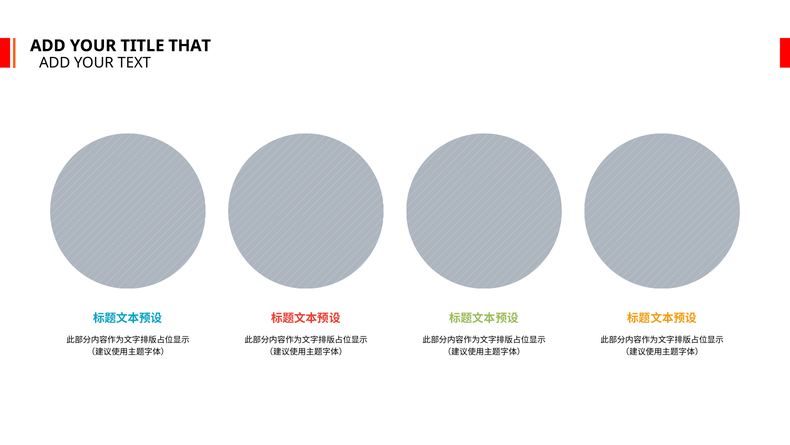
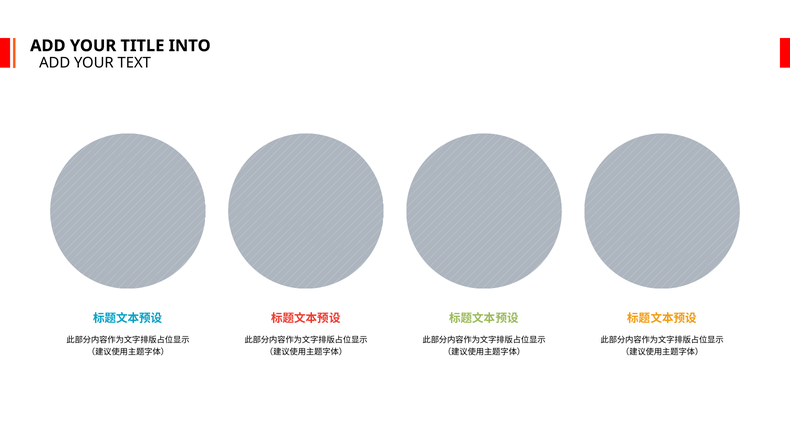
THAT: THAT -> INTO (190, 46)
